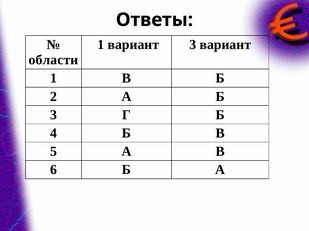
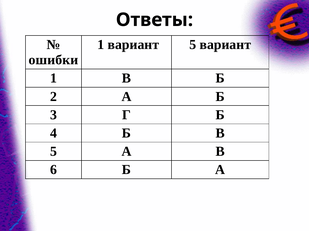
вариант 3: 3 -> 5 (193, 45)
области: области -> ошибки (53, 60)
